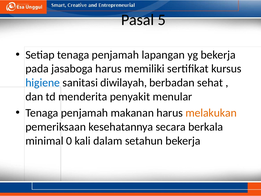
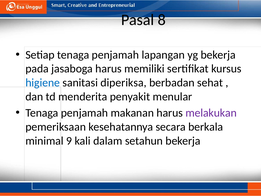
5: 5 -> 8 (162, 20)
diwilayah: diwilayah -> diperiksa (124, 83)
melakukan colour: orange -> purple (211, 113)
0: 0 -> 9 (69, 141)
